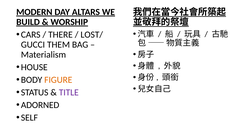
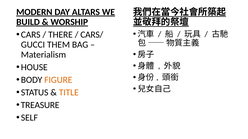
LOST/: LOST/ -> CARS/ (92, 35)
TITLE colour: purple -> orange (69, 93)
ADORNED: ADORNED -> TREASURE (40, 105)
